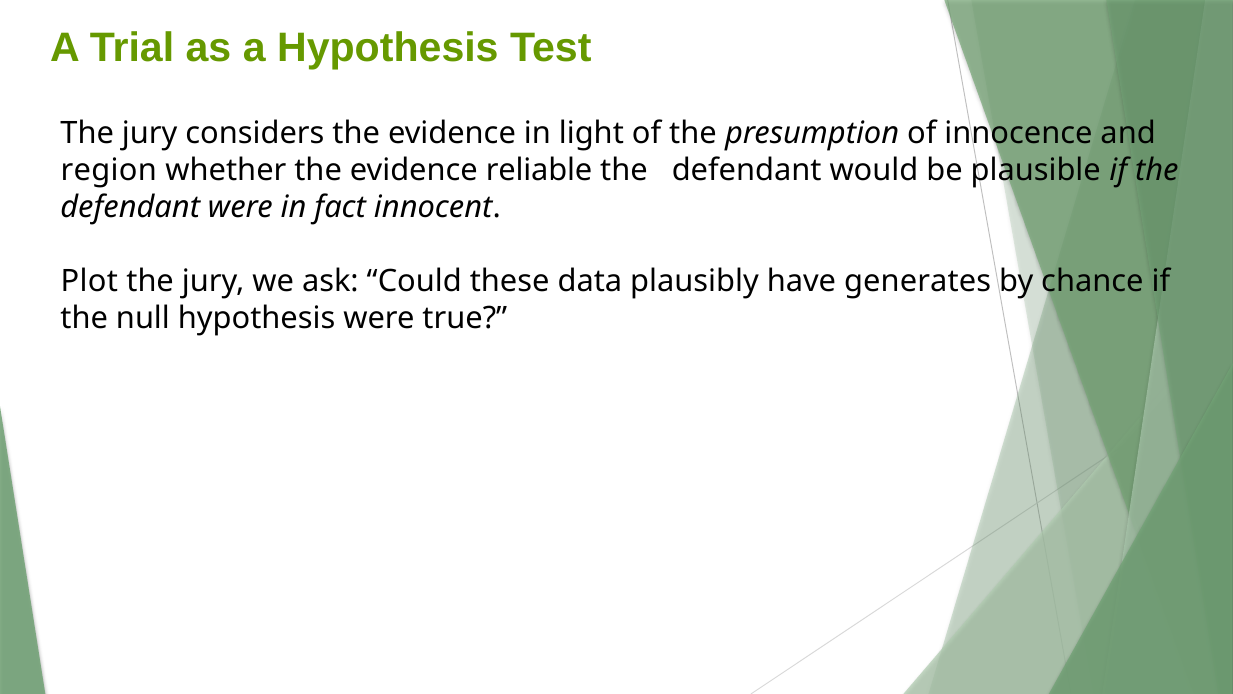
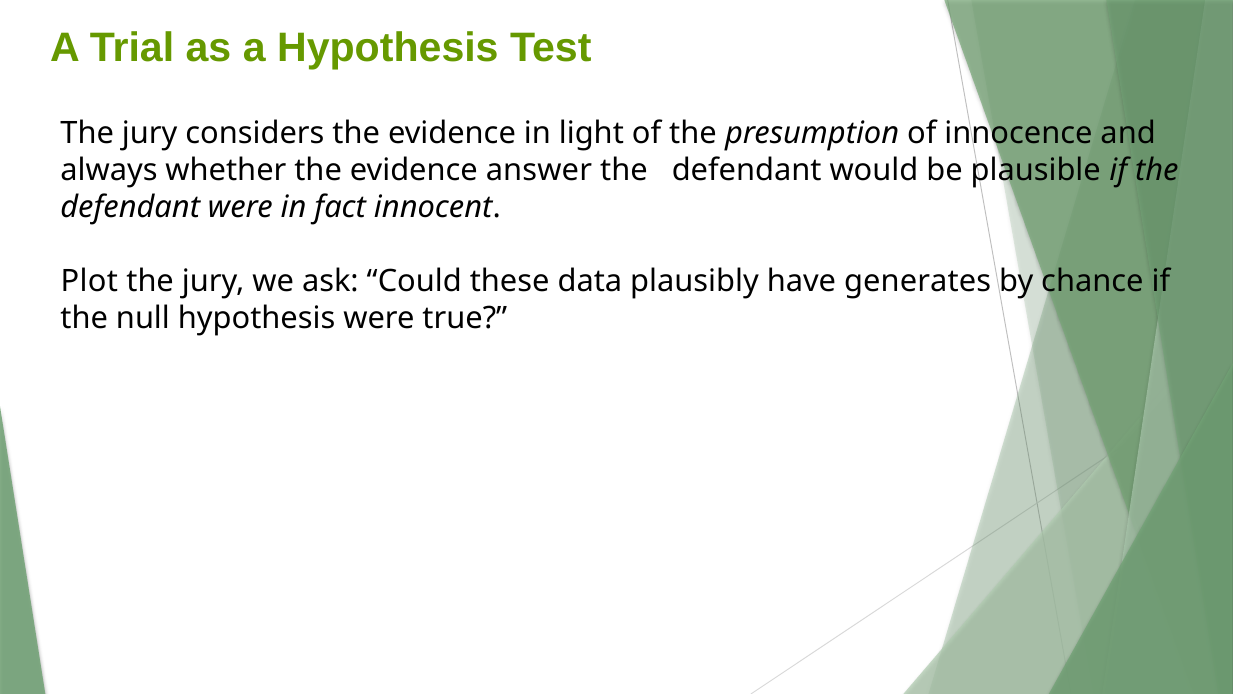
region: region -> always (109, 170)
reliable: reliable -> answer (539, 170)
